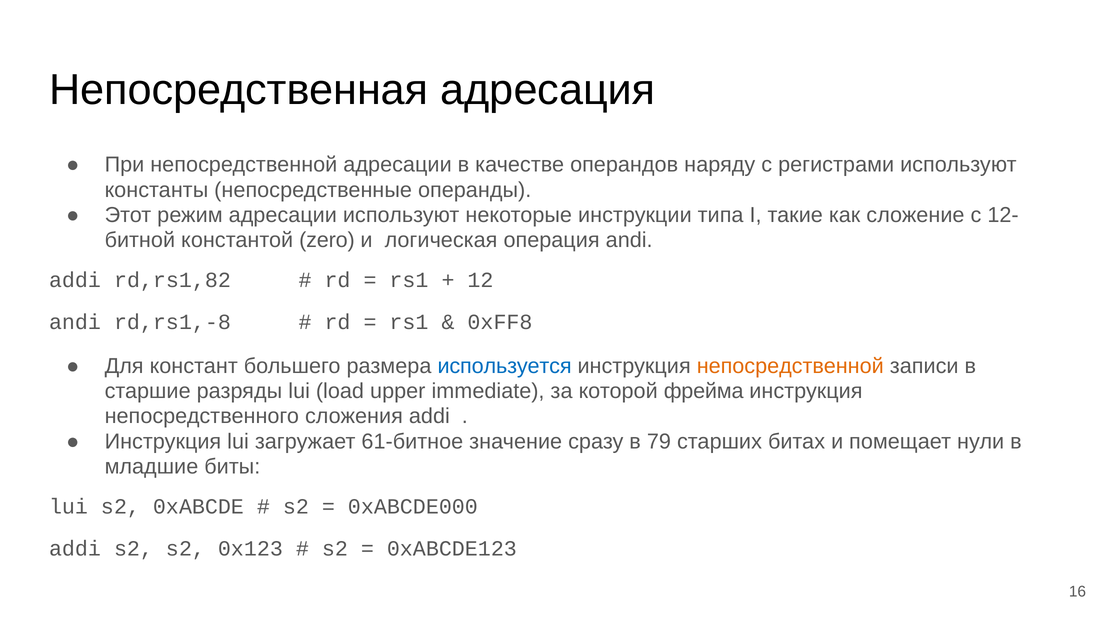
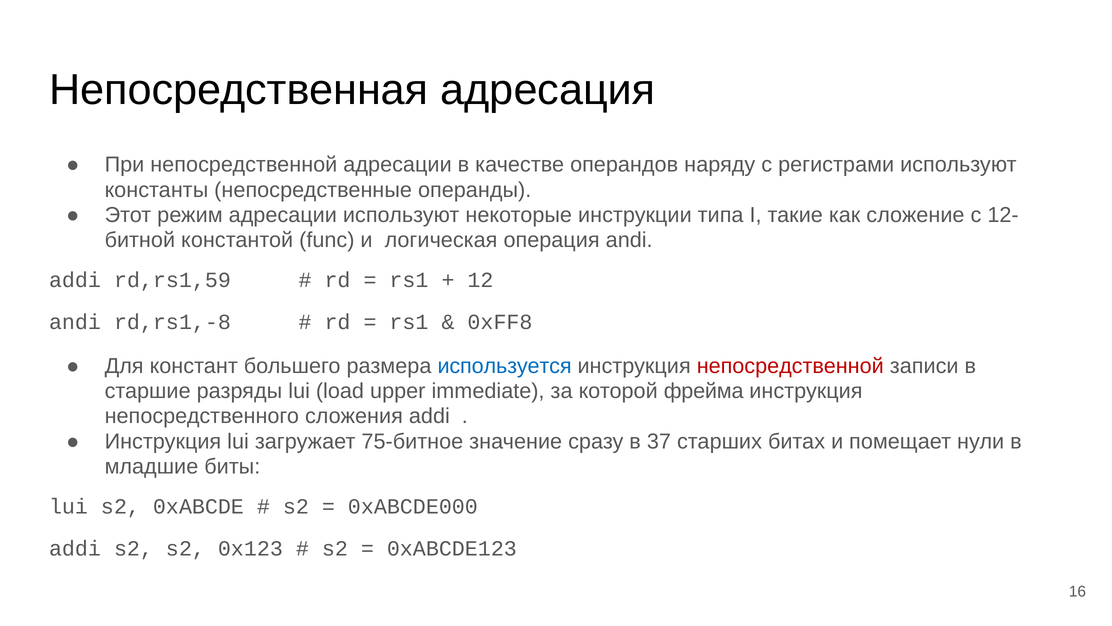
zero: zero -> func (327, 240)
rd,rs1,82: rd,rs1,82 -> rd,rs1,59 (172, 280)
непосредственной colour: orange -> red (790, 366)
61-битное: 61-битное -> 75-битное (412, 441)
79: 79 -> 37 (659, 441)
